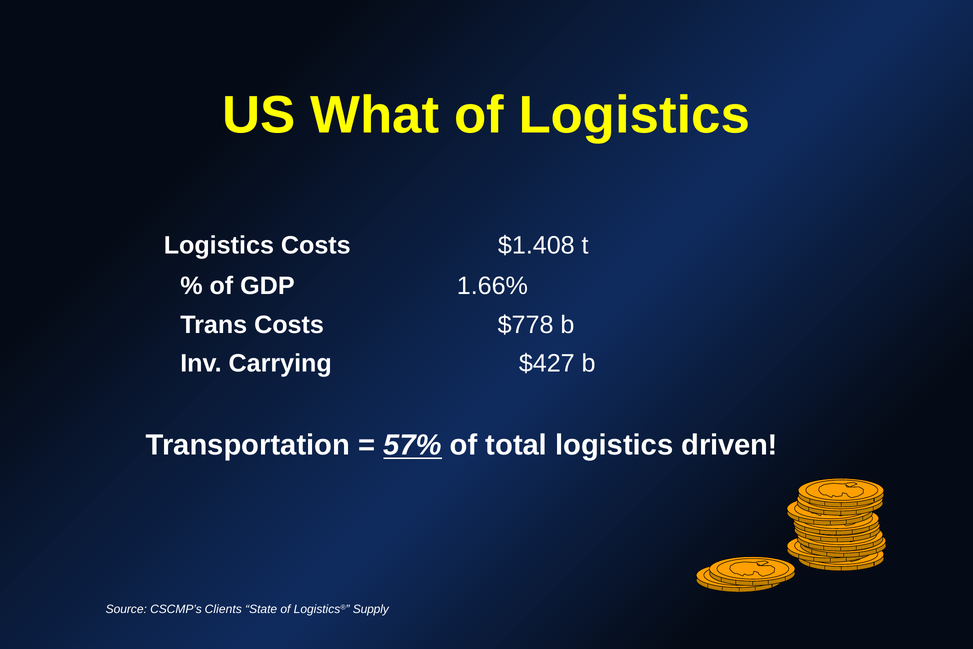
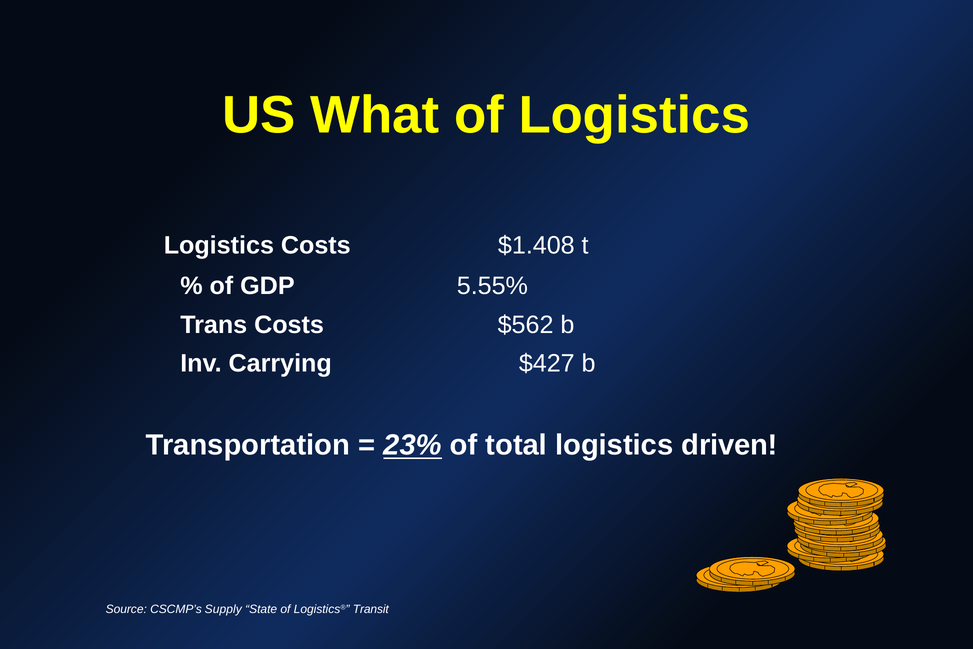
1.66%: 1.66% -> 5.55% (492, 286)
$778: $778 -> $562 (526, 325)
57%: 57% -> 23% (413, 445)
Clients: Clients -> Supply (223, 609)
Supply: Supply -> Transit (371, 609)
